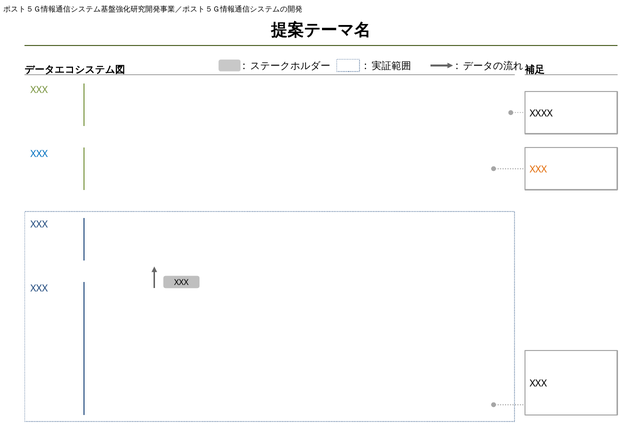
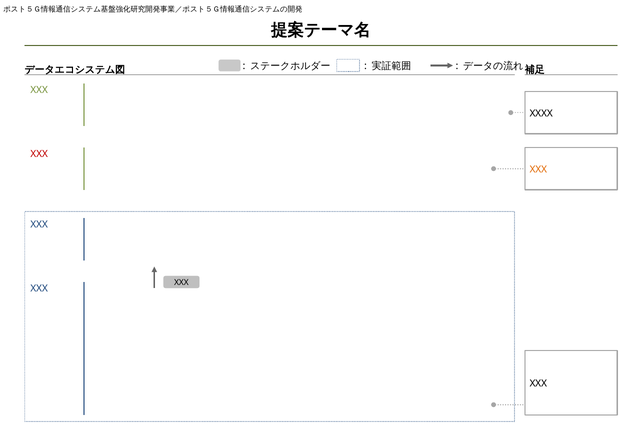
XXX colour: blue -> red (39, 154)
